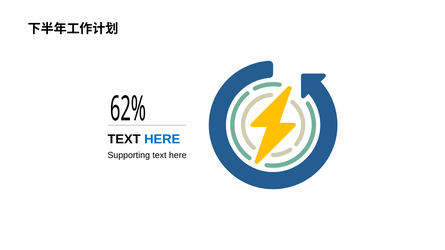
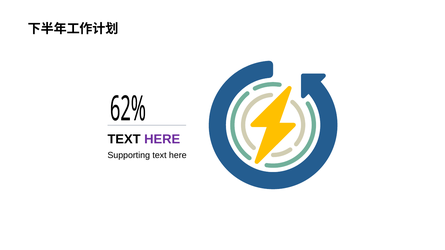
HERE colour: blue -> purple (162, 140)
